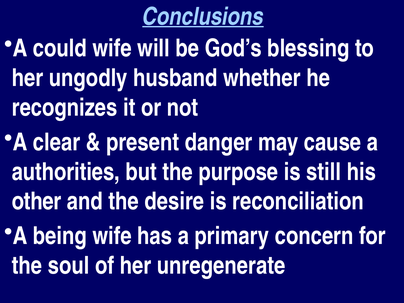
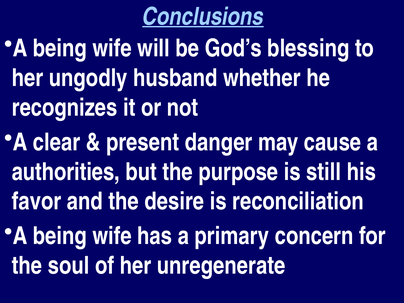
could: could -> being (60, 49)
other: other -> favor (37, 202)
